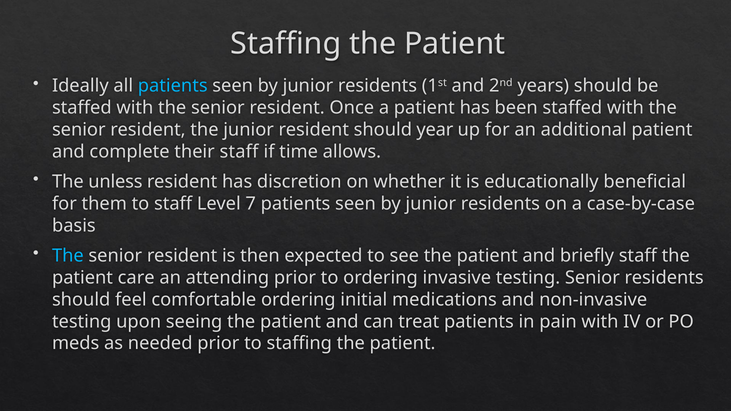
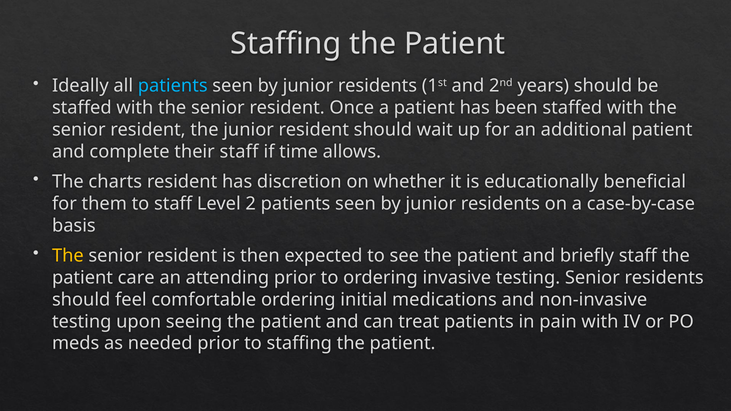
year: year -> wait (435, 130)
unless: unless -> charts (115, 182)
7: 7 -> 2 (251, 204)
The colour: light blue -> yellow (68, 256)
